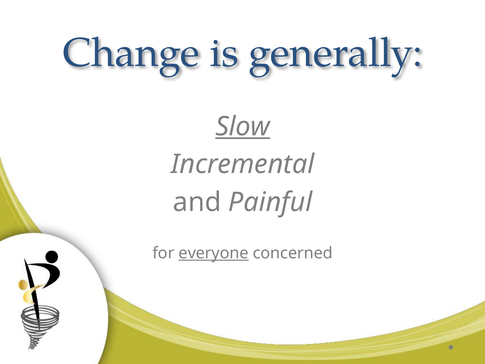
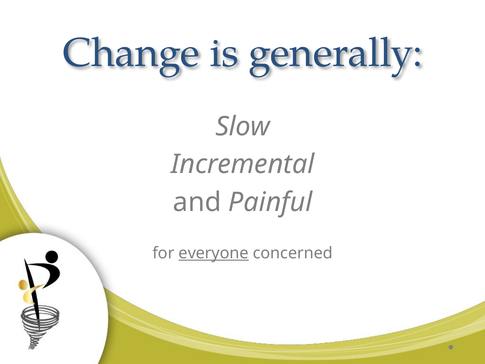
Slow underline: present -> none (243, 127)
